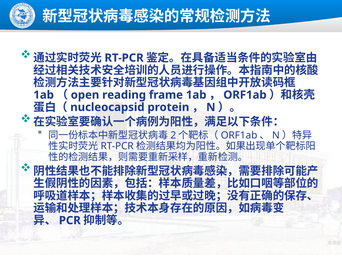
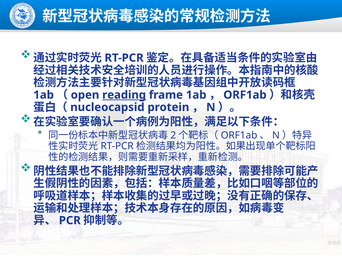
reading underline: none -> present (124, 95)
